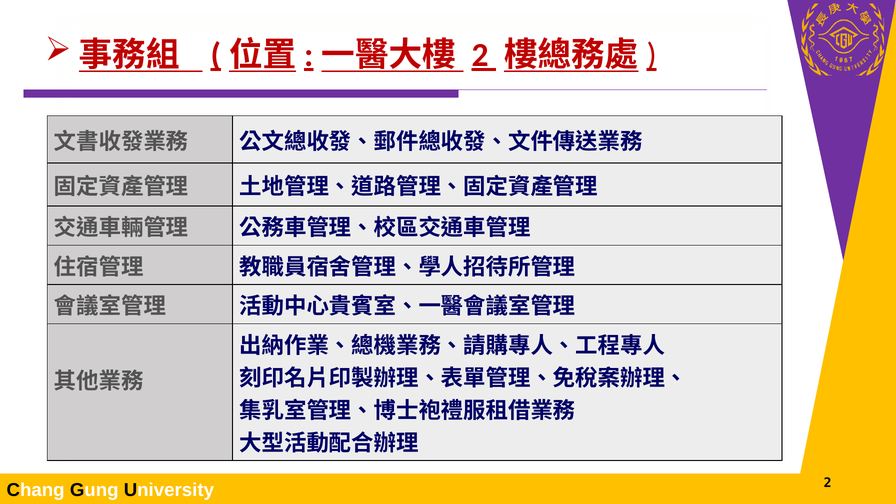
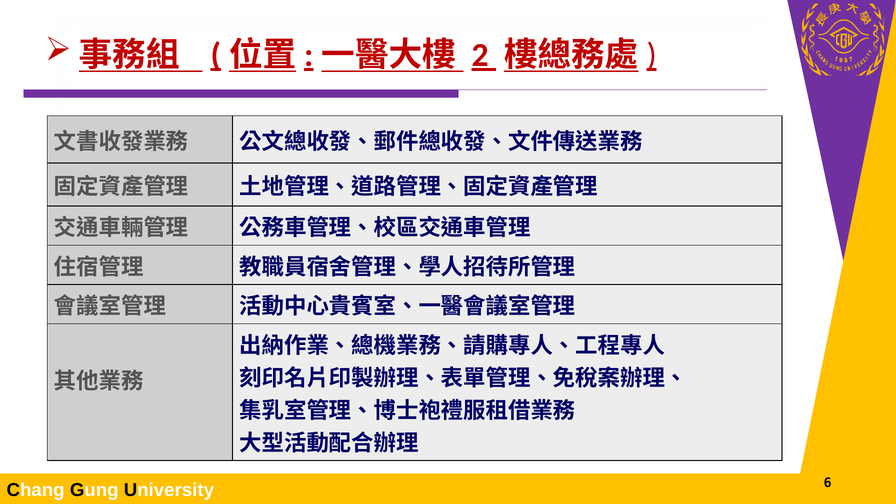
2: 2 -> 6 (828, 483)
